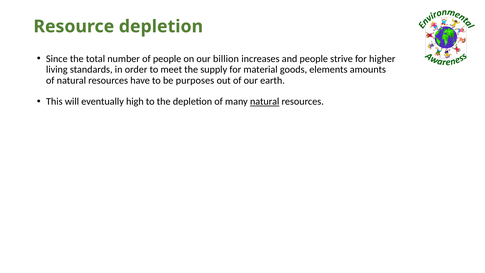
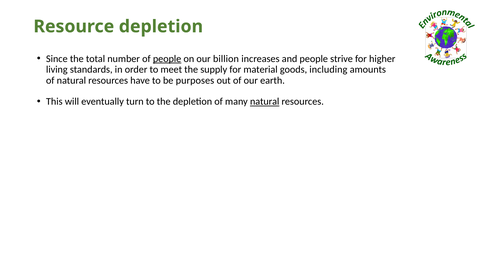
people underline: none -> present (167, 59)
elements: elements -> including (328, 70)
high: high -> turn (135, 102)
